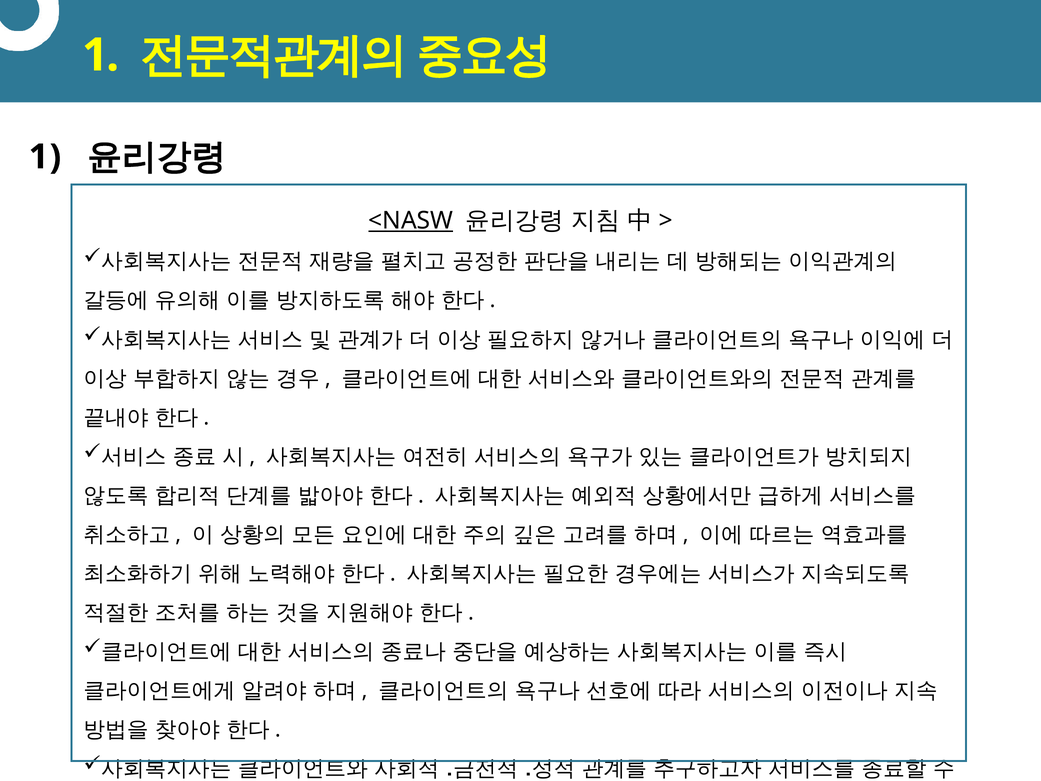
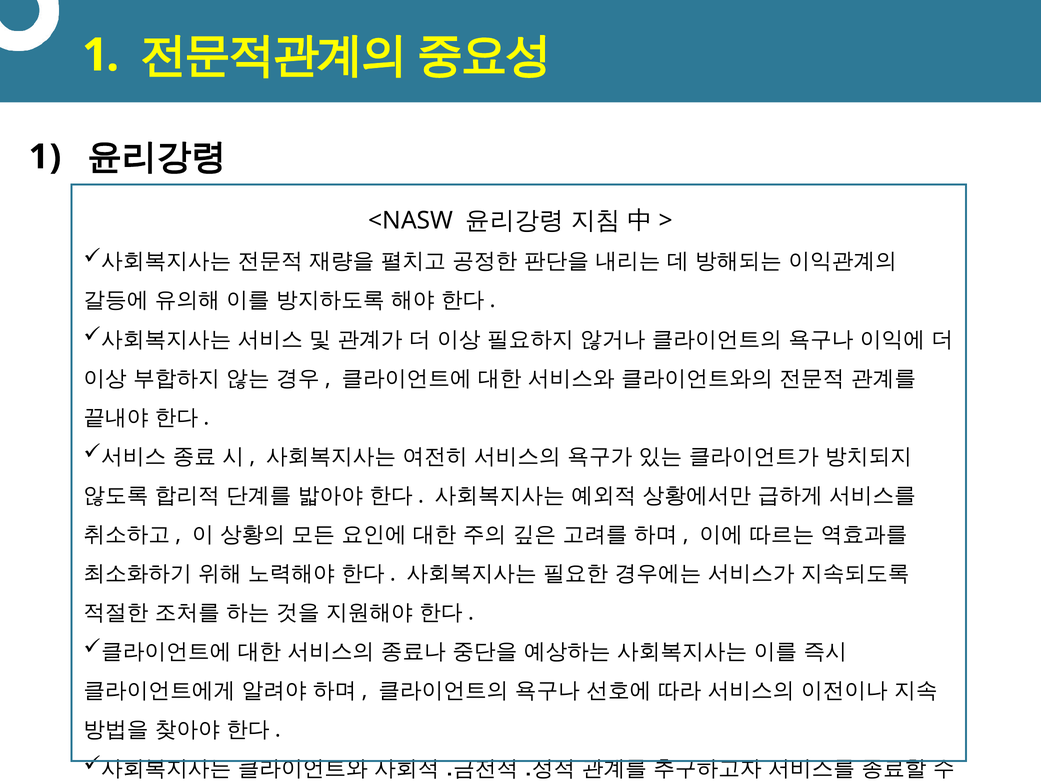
<NASW underline: present -> none (411, 221)
